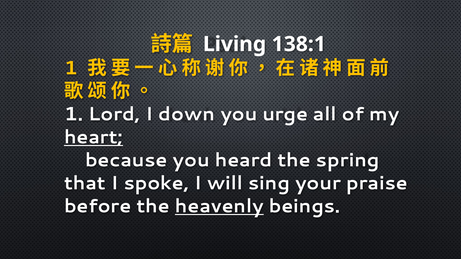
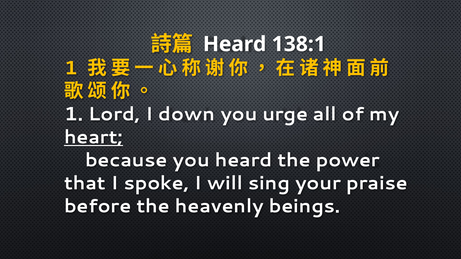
Living: Living -> Heard (235, 44)
spring: spring -> power (348, 160)
heavenly underline: present -> none (219, 207)
